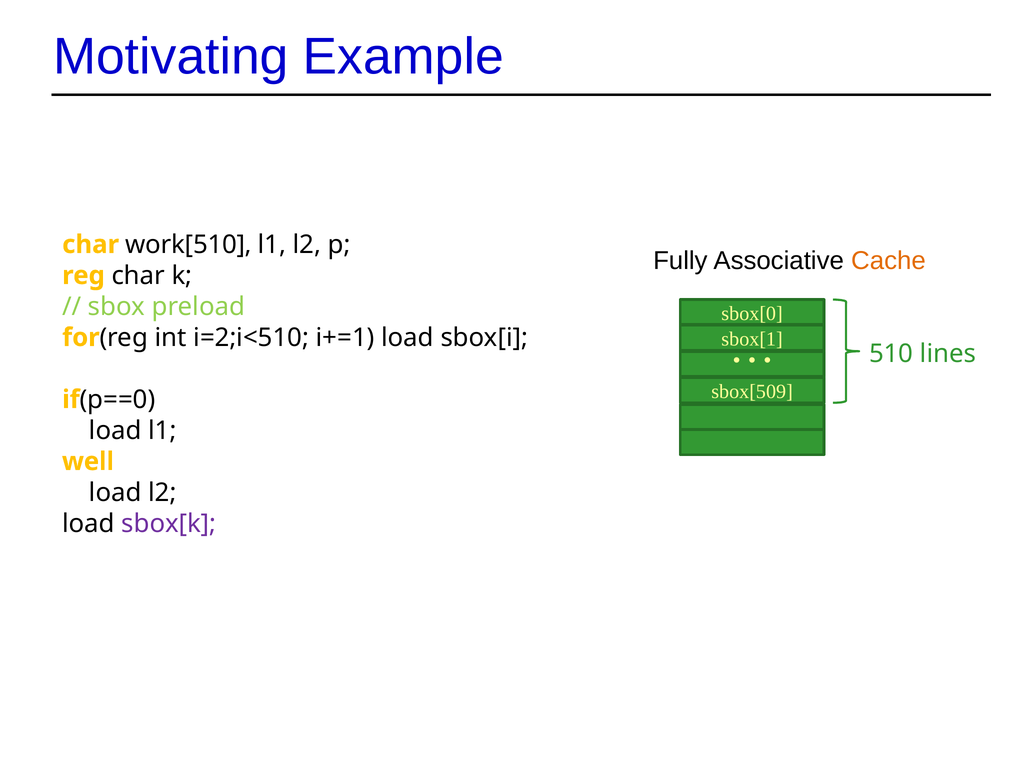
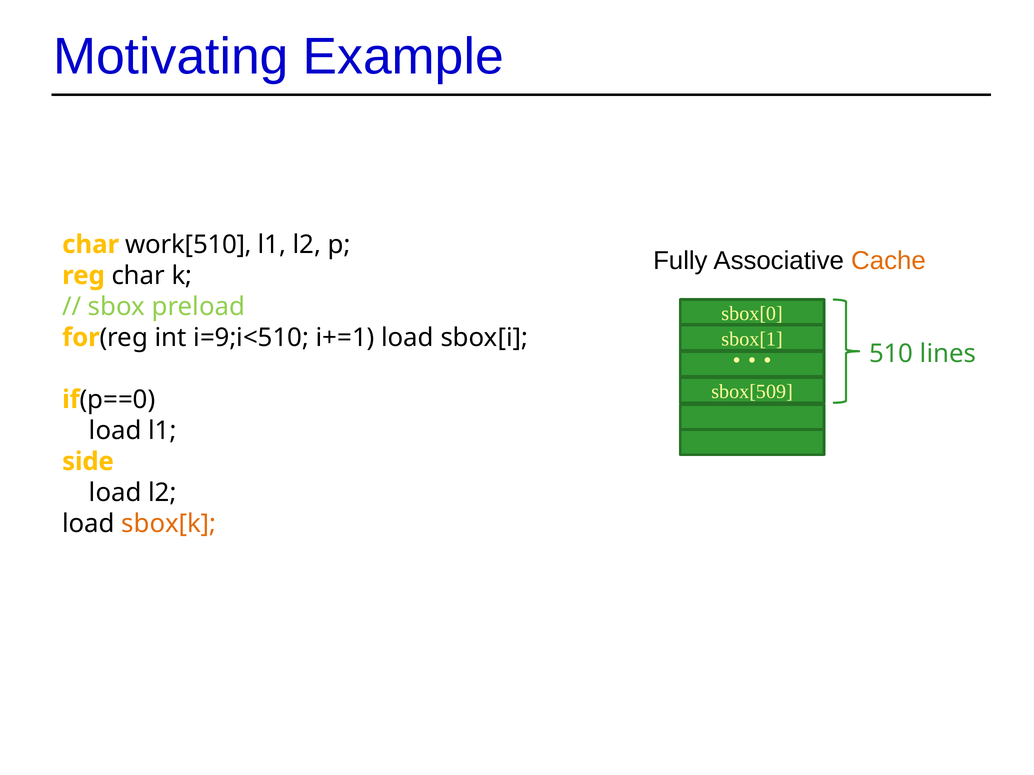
i=2;i<510: i=2;i<510 -> i=9;i<510 (251, 338)
well: well -> side (88, 462)
sbox[k colour: purple -> orange (169, 524)
